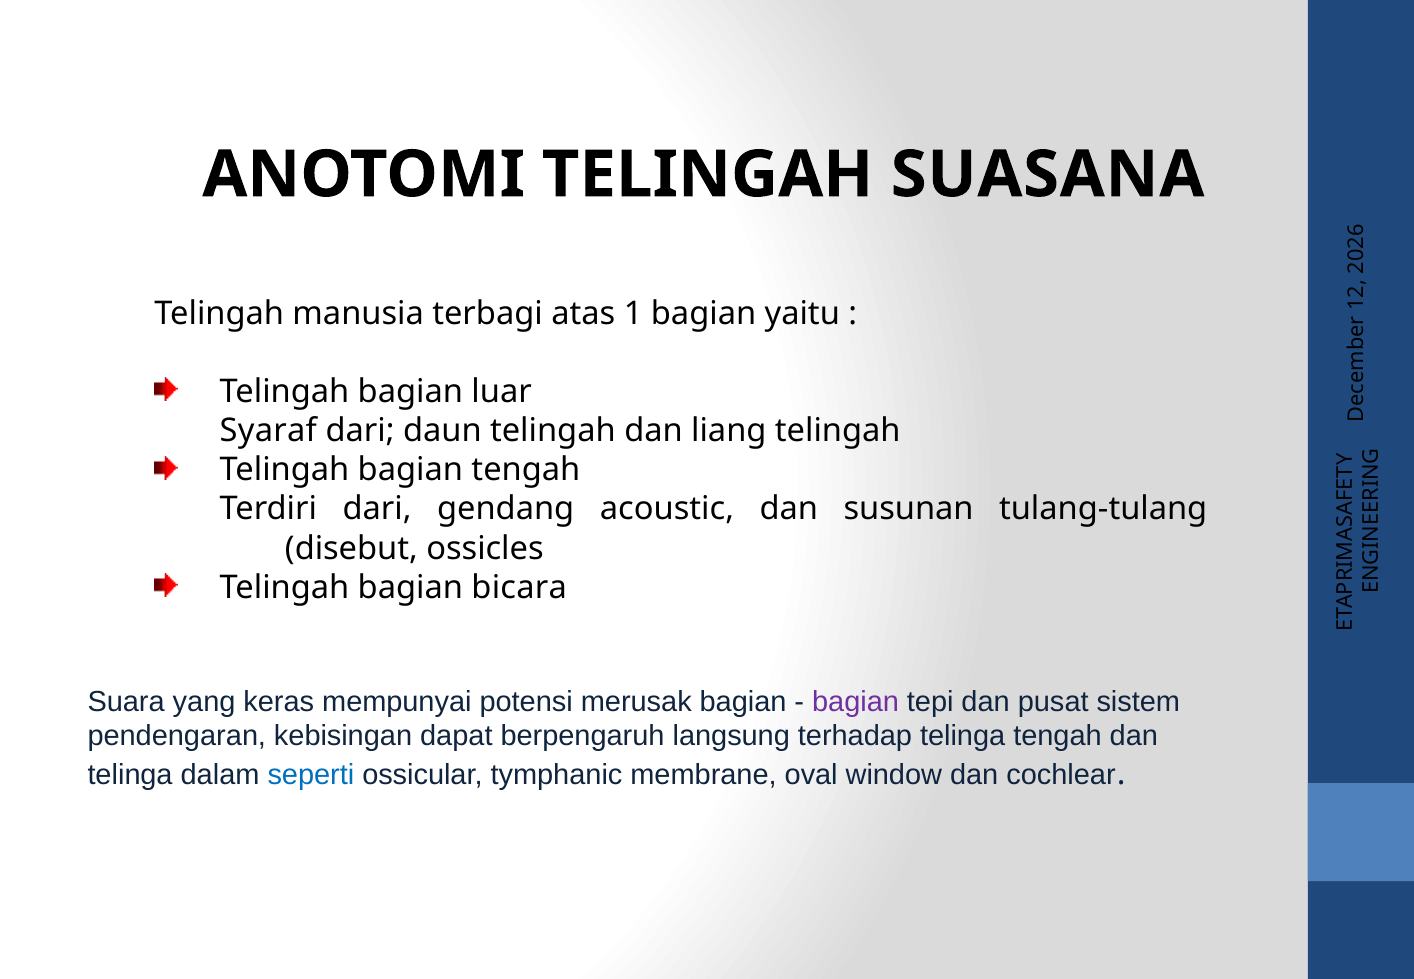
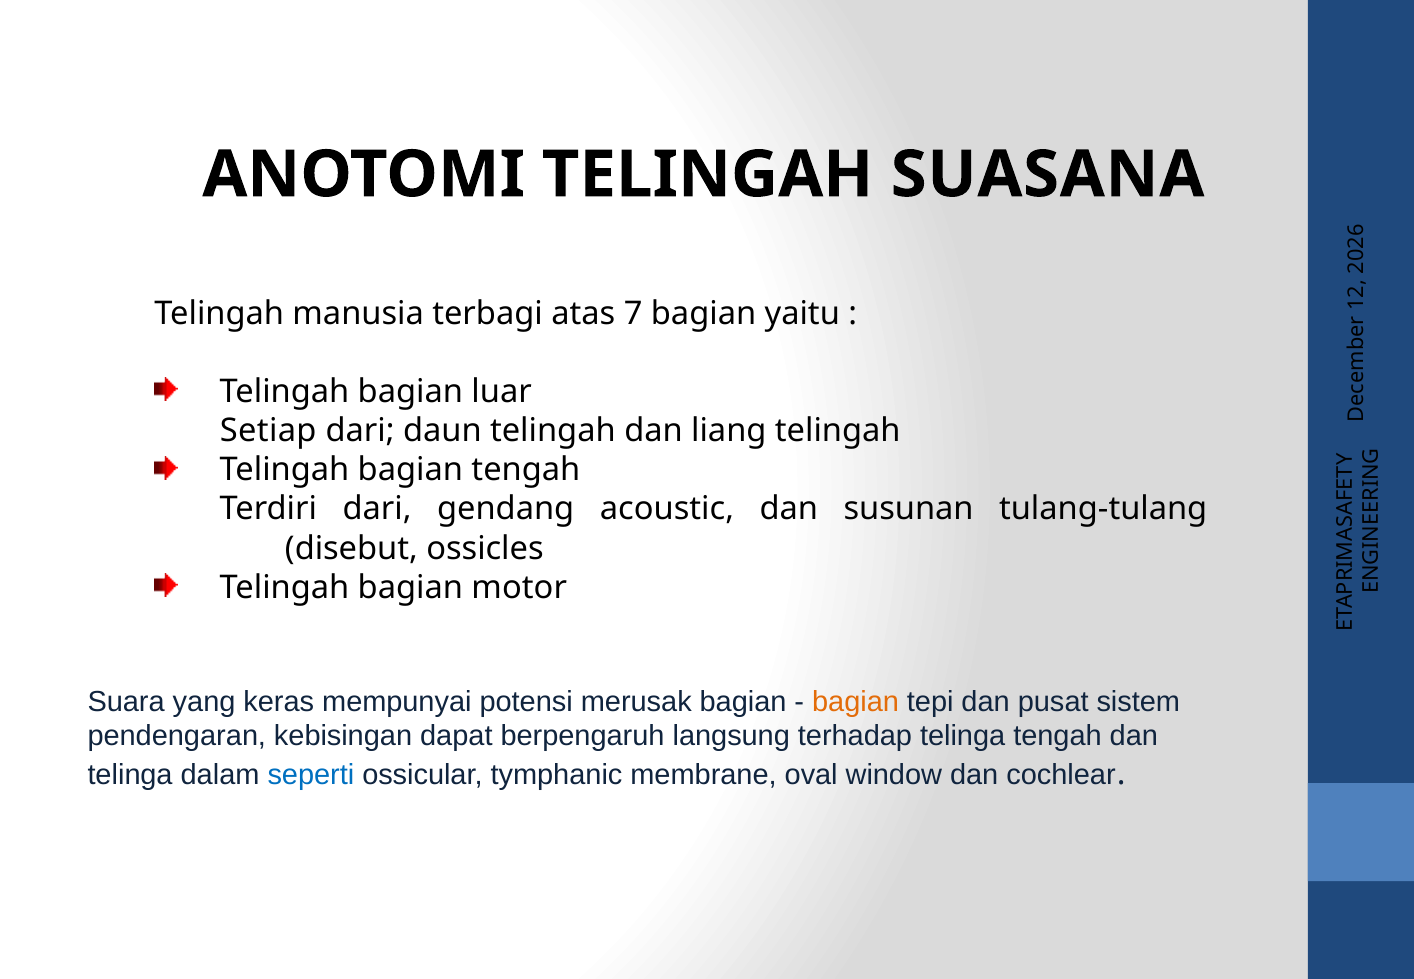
atas 1: 1 -> 7 (633, 313)
Syaraf: Syaraf -> Setiap (268, 431)
bicara: bicara -> motor (519, 587)
bagian colour: purple -> orange (856, 701)
